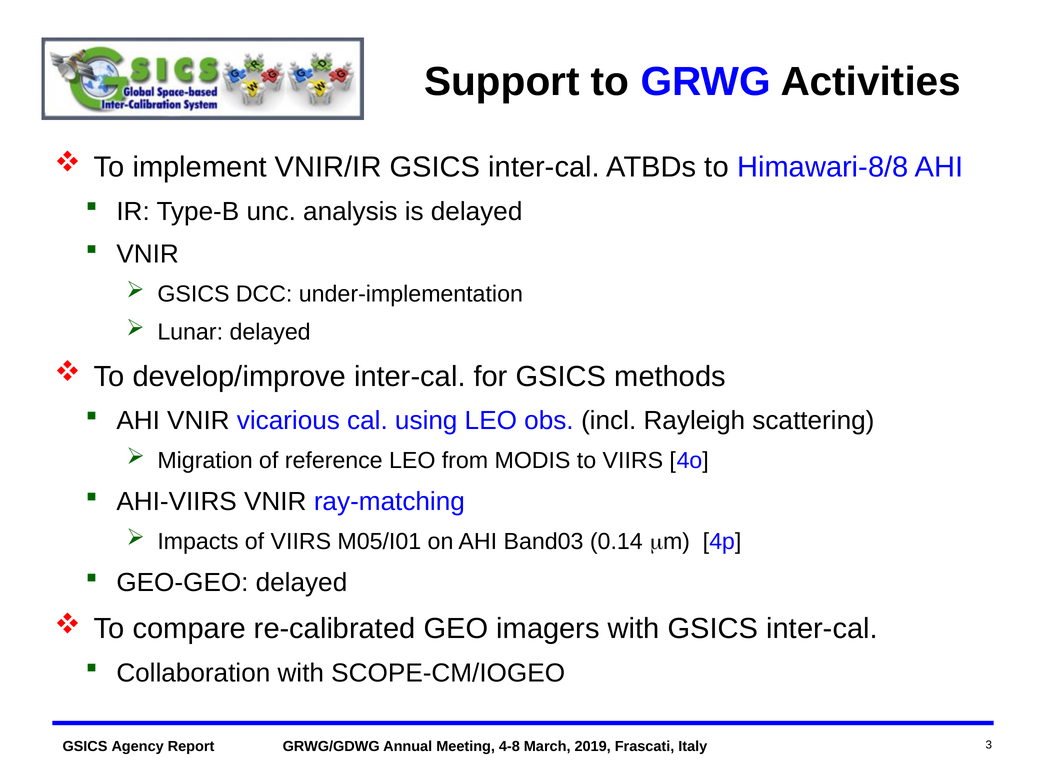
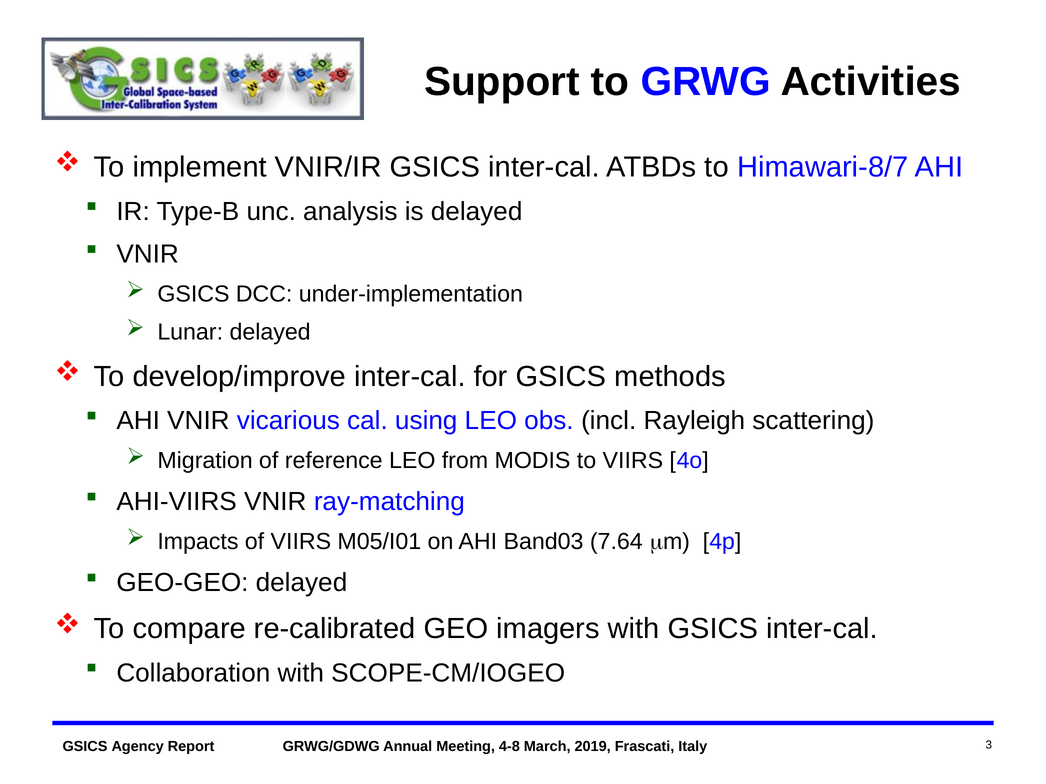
Himawari-8/8: Himawari-8/8 -> Himawari-8/7 (823, 167)
0.14: 0.14 -> 7.64 (616, 542)
